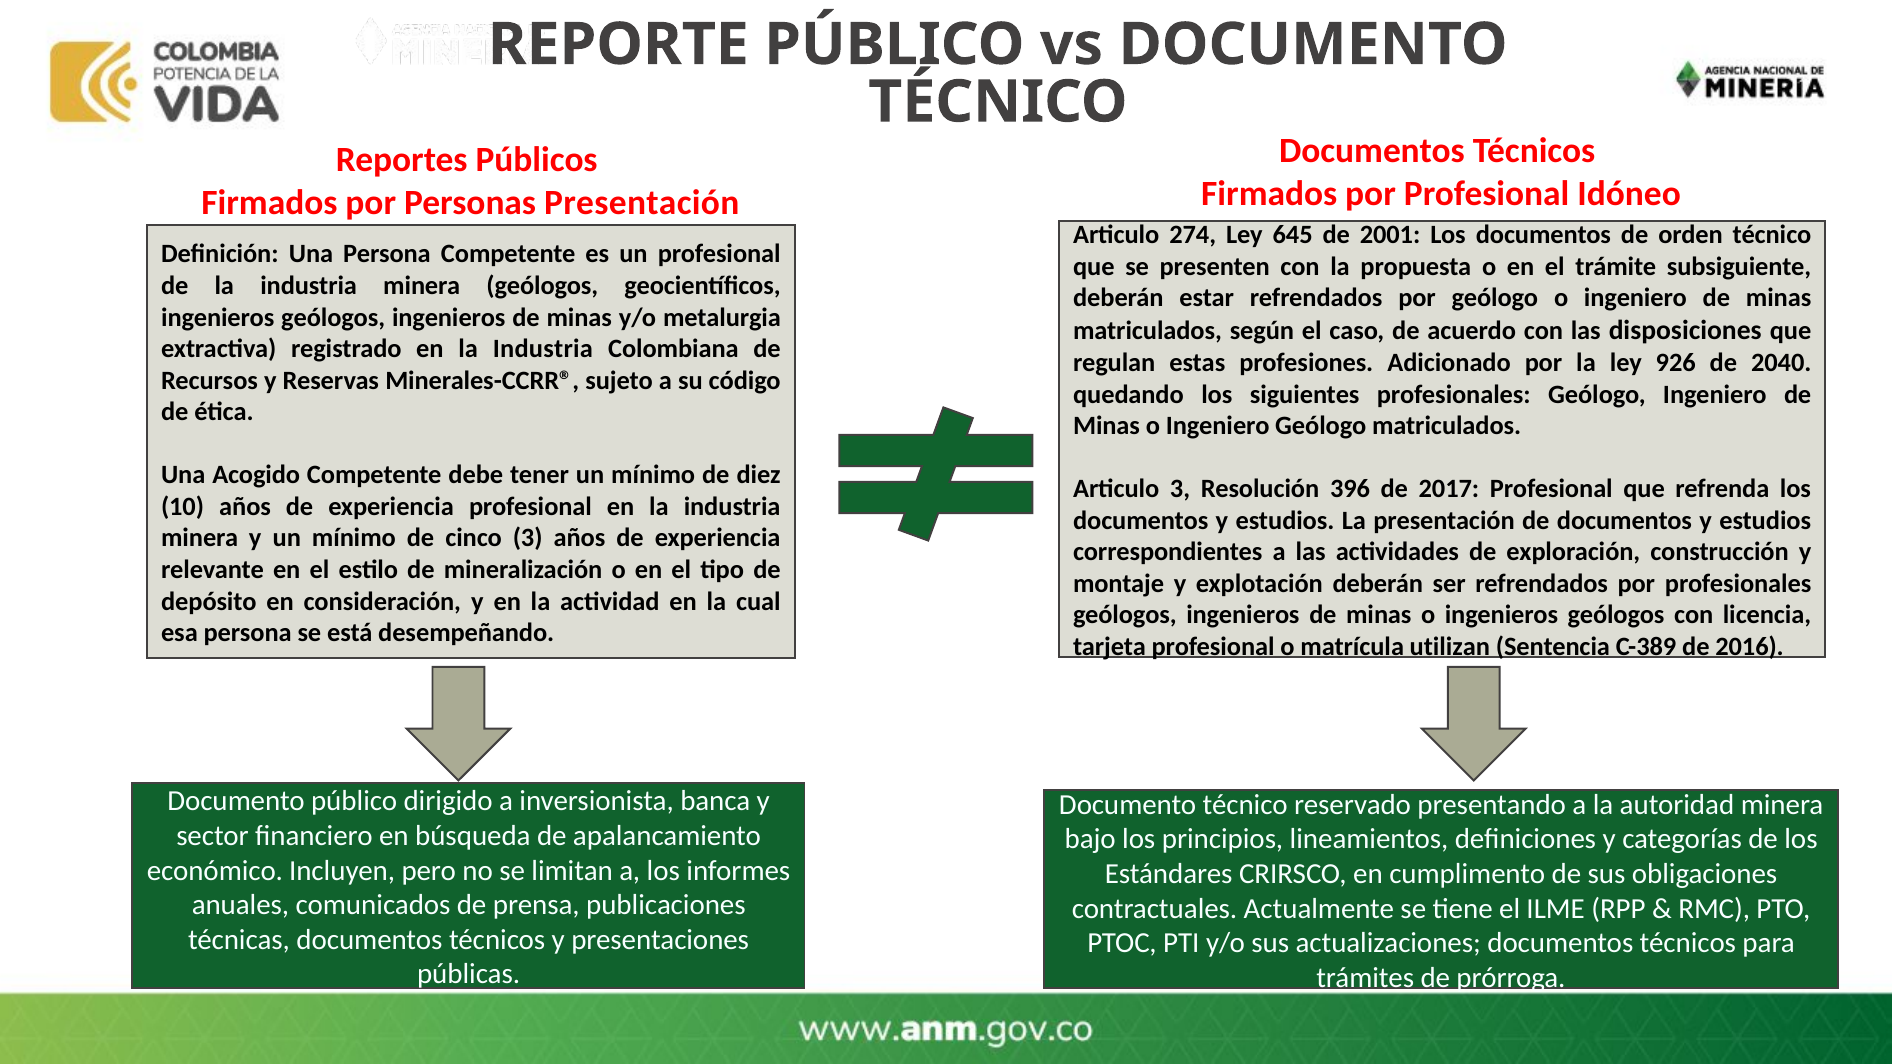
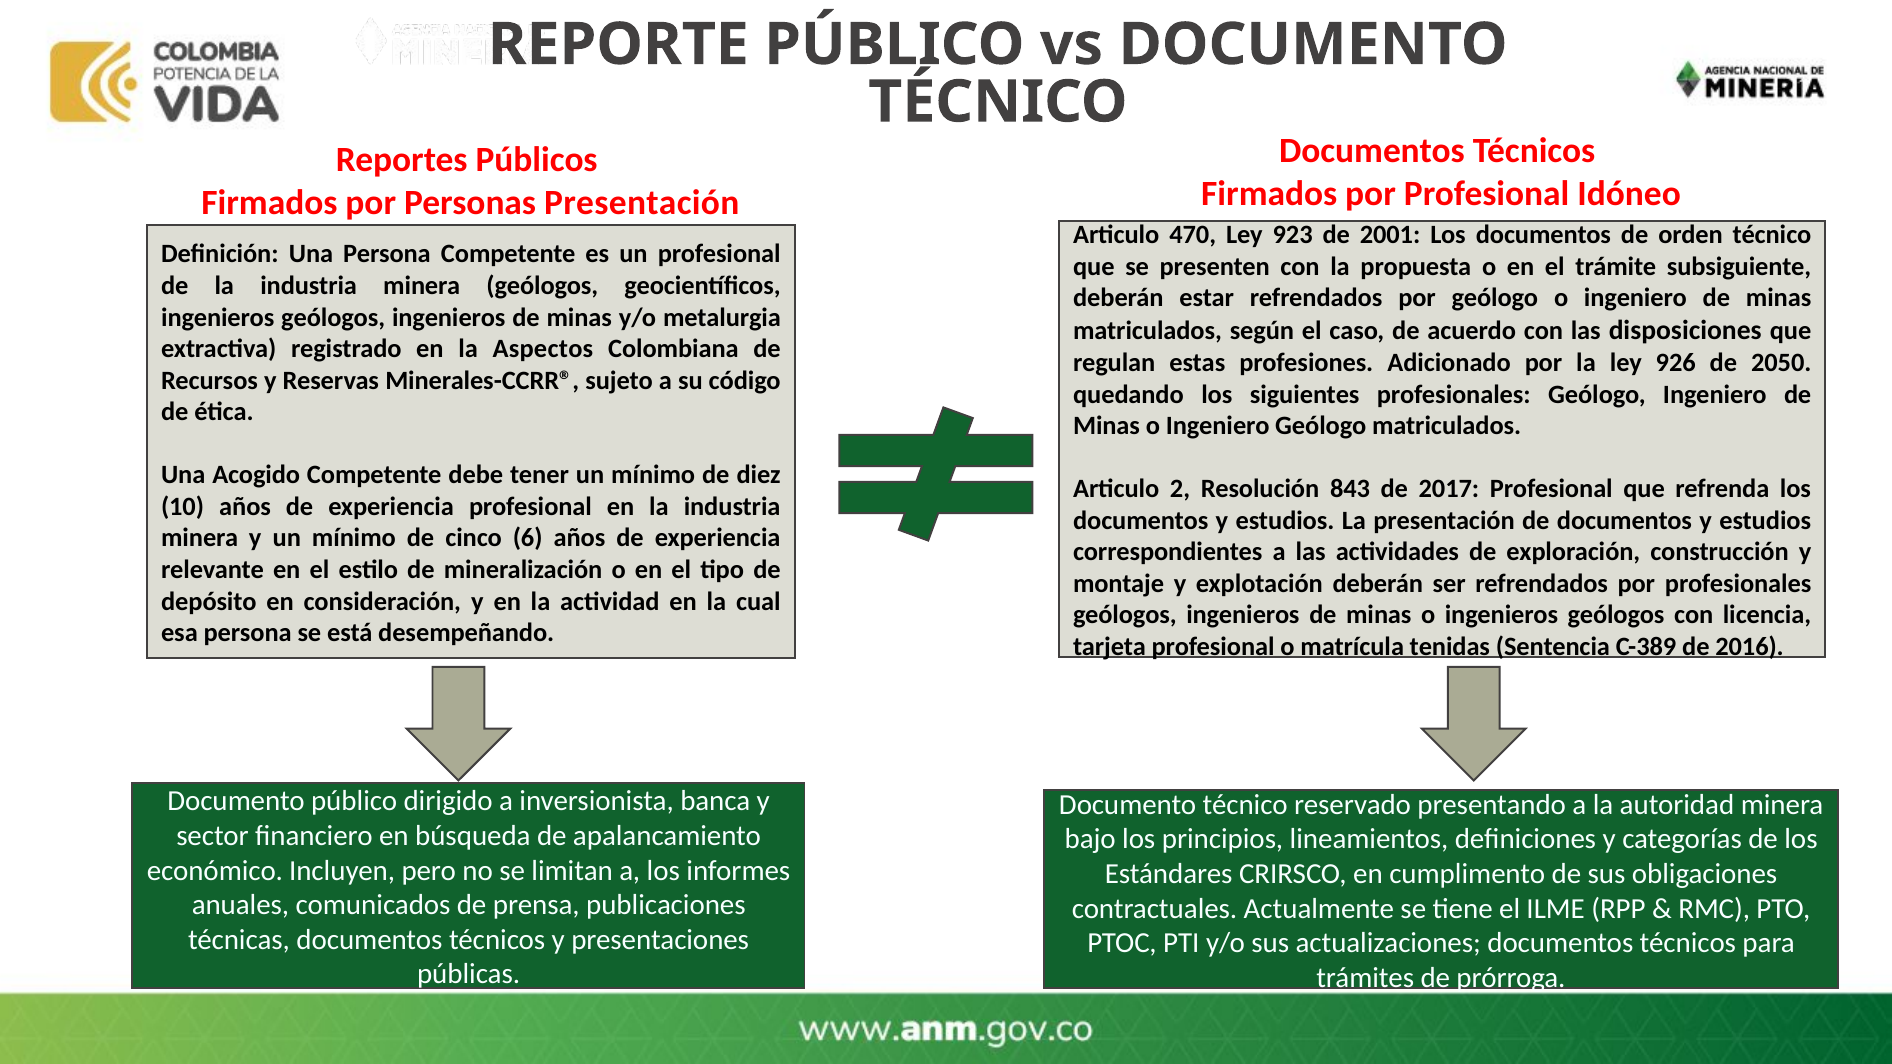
274: 274 -> 470 (1193, 235)
645: 645 -> 923 (1293, 235)
registrado en la Industria: Industria -> Aspectos (543, 349)
2040: 2040 -> 2050 (1781, 363)
Articulo 3: 3 -> 2 (1180, 489)
396: 396 -> 843 (1350, 489)
cinco 3: 3 -> 6 (528, 538)
utilizan: utilizan -> tenidas (1450, 647)
